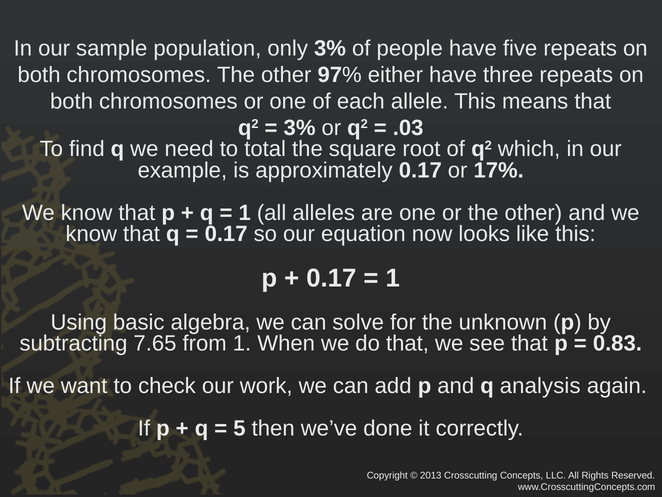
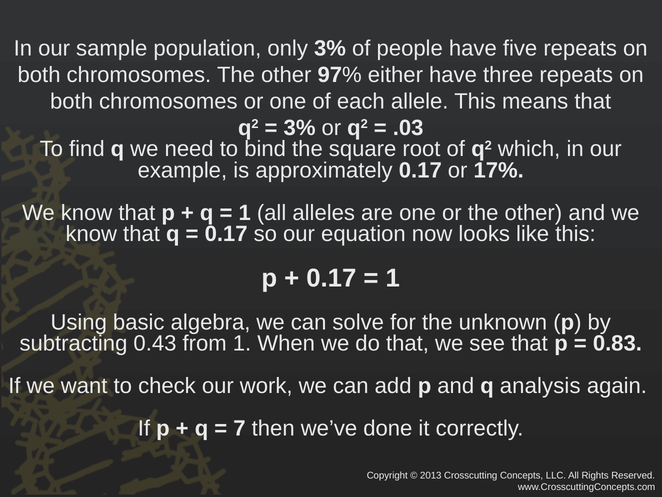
total: total -> bind (265, 149)
7.65: 7.65 -> 0.43 (155, 343)
5: 5 -> 7 (239, 428)
